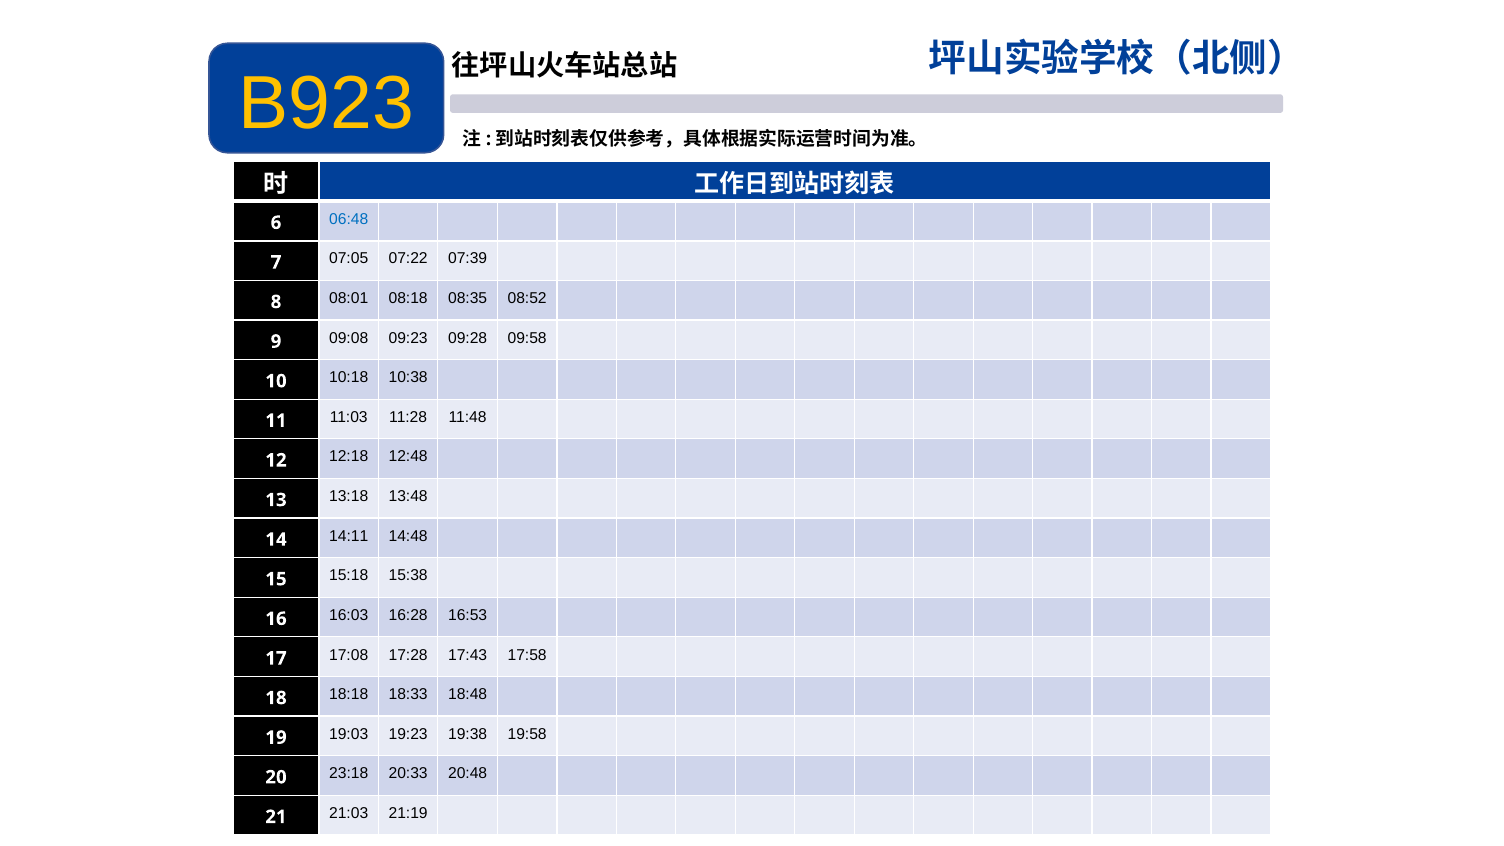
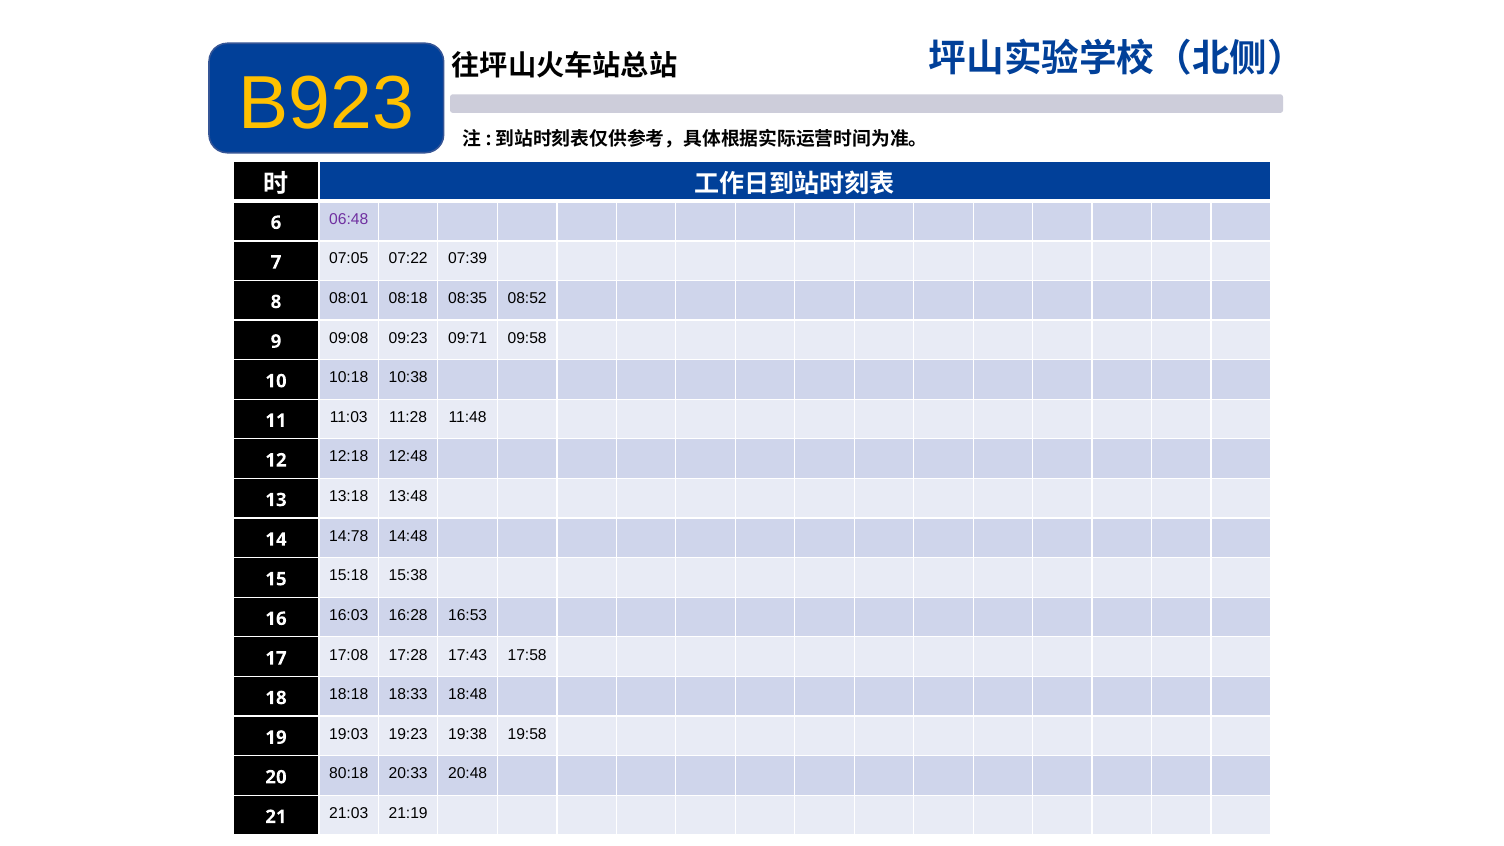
06:48 colour: blue -> purple (349, 219)
09:28: 09:28 -> 09:71 (468, 338)
14:11: 14:11 -> 14:78 (349, 536)
23:18: 23:18 -> 80:18 (349, 774)
